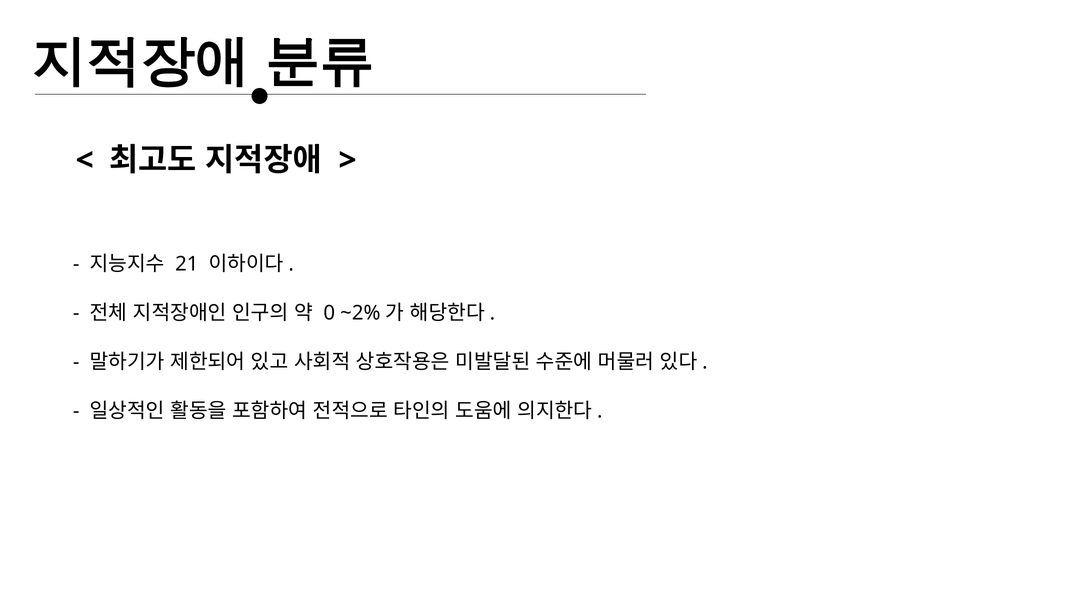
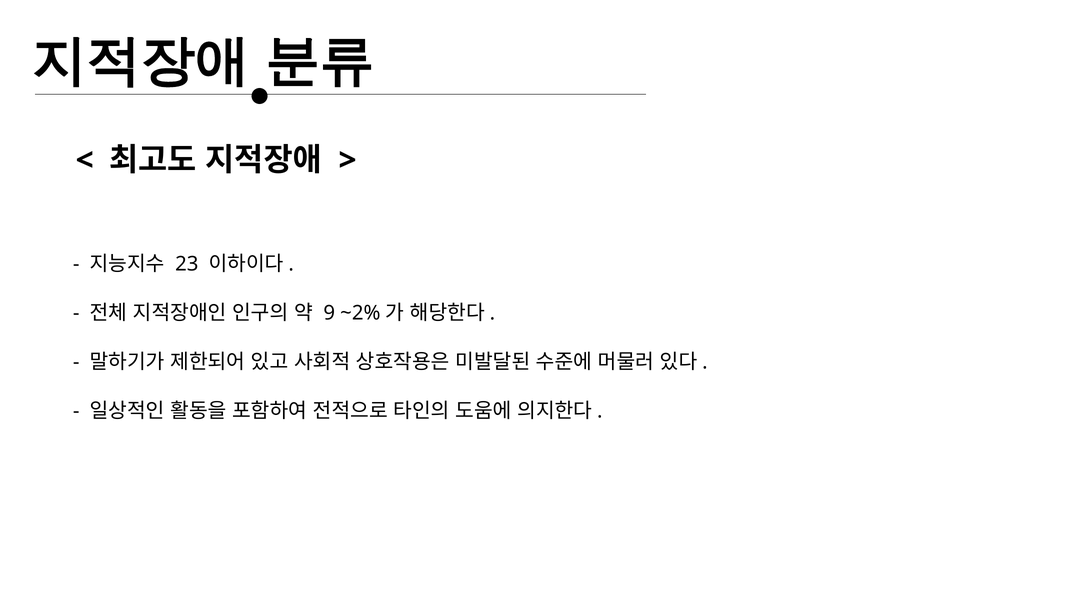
21: 21 -> 23 (187, 264)
0: 0 -> 9 (329, 313)
